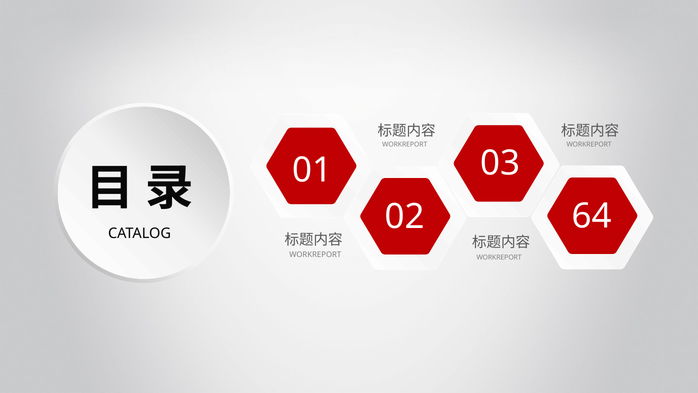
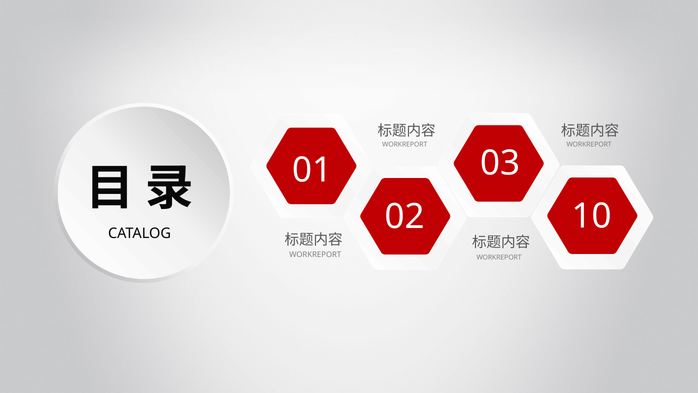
64: 64 -> 10 (592, 216)
